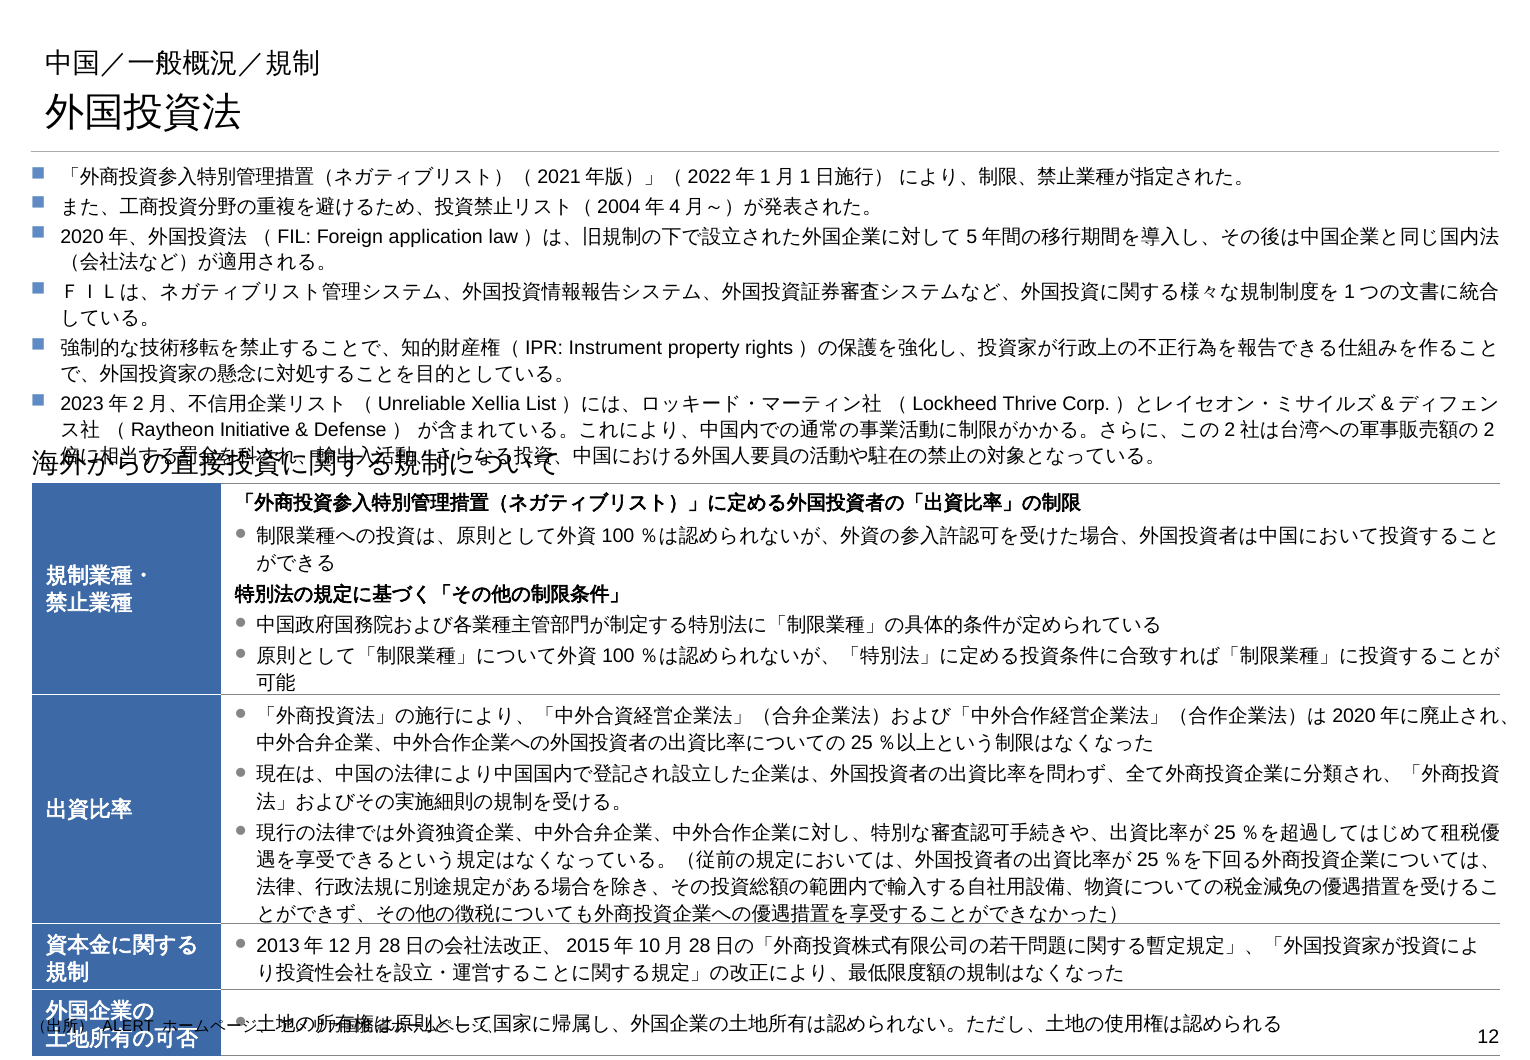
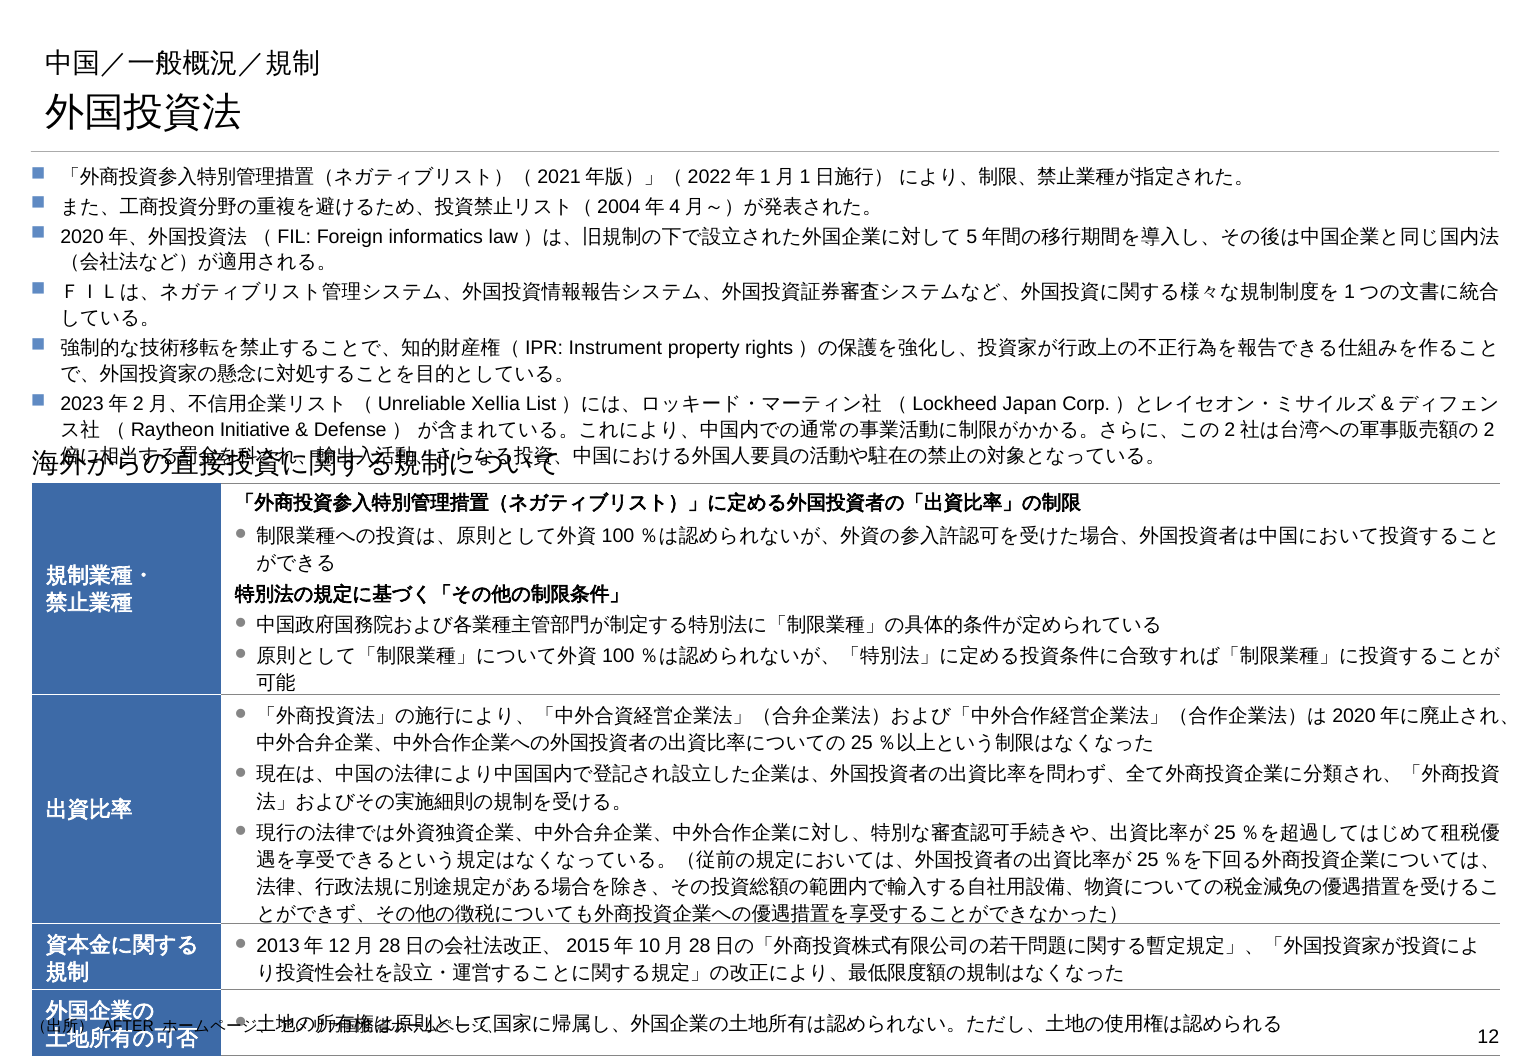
application: application -> informatics (436, 236)
Thrive: Thrive -> Japan (1030, 404)
ALERT: ALERT -> AFTER (128, 1025)
